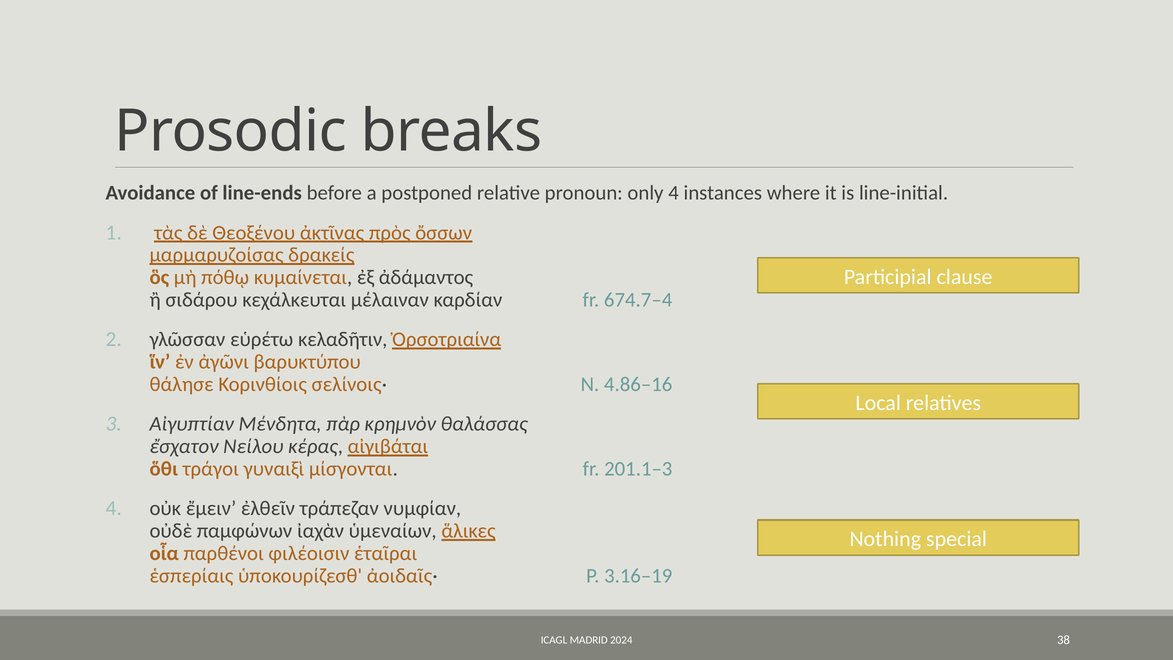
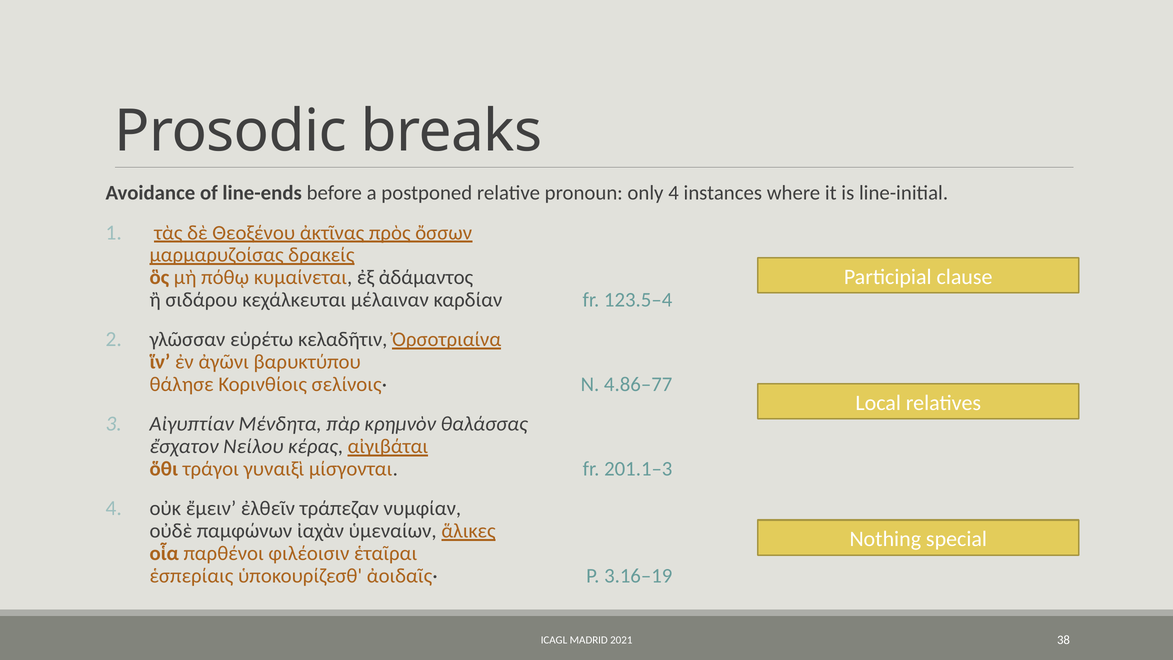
674.7–4: 674.7–4 -> 123.5–4 (638, 300)
4.86–16: 4.86–16 -> 4.86–77 (638, 384)
2024: 2024 -> 2021 (621, 640)
